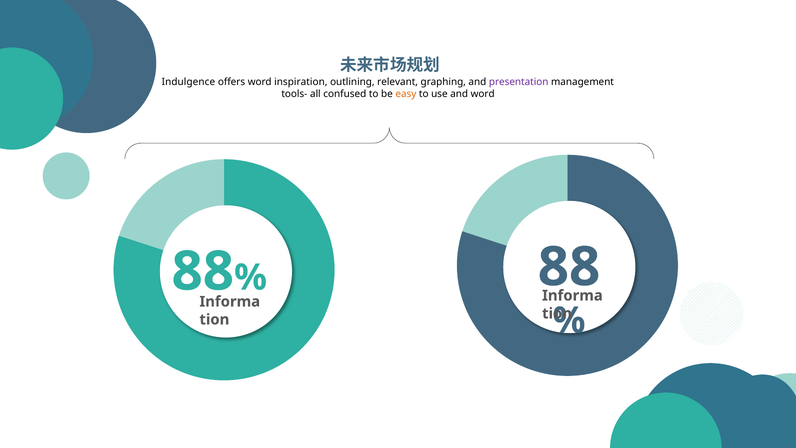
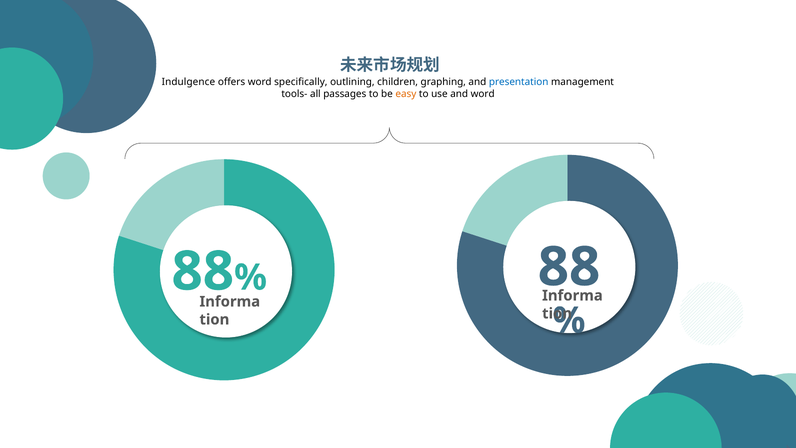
inspiration: inspiration -> specifically (301, 82)
relevant: relevant -> children (398, 82)
presentation colour: purple -> blue (519, 82)
confused: confused -> passages (345, 94)
